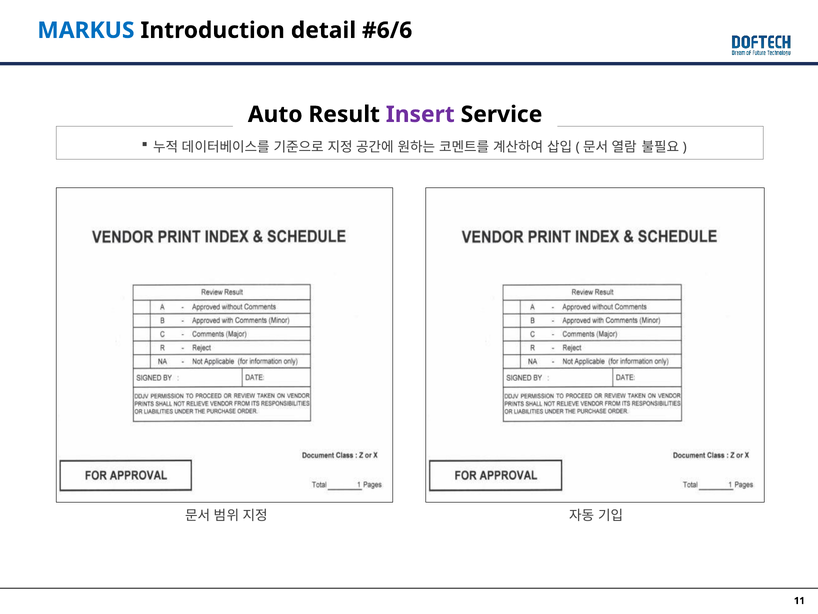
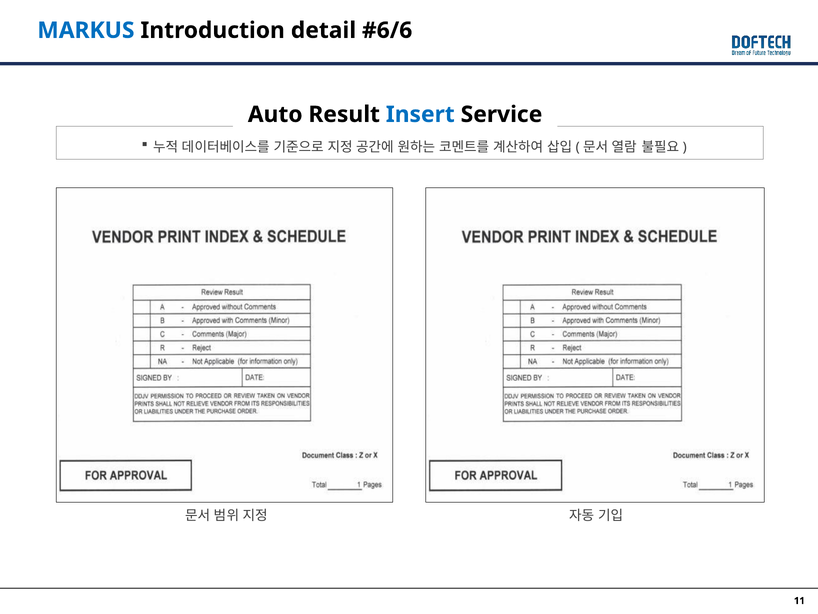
Insert colour: purple -> blue (420, 114)
